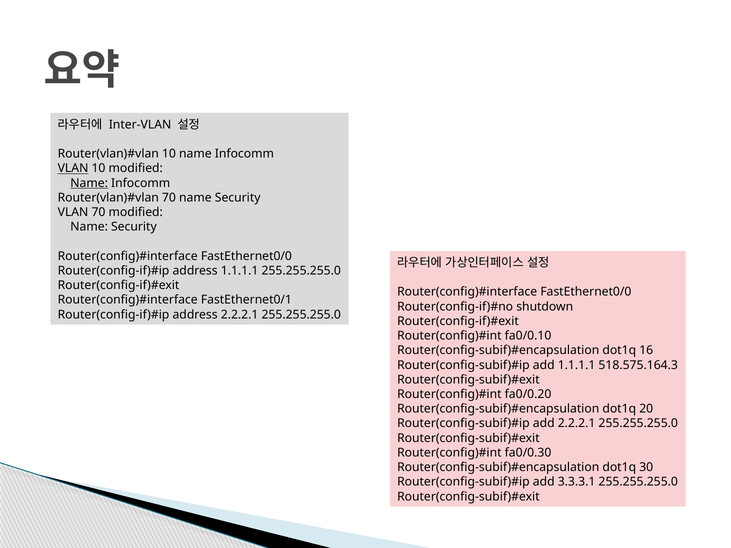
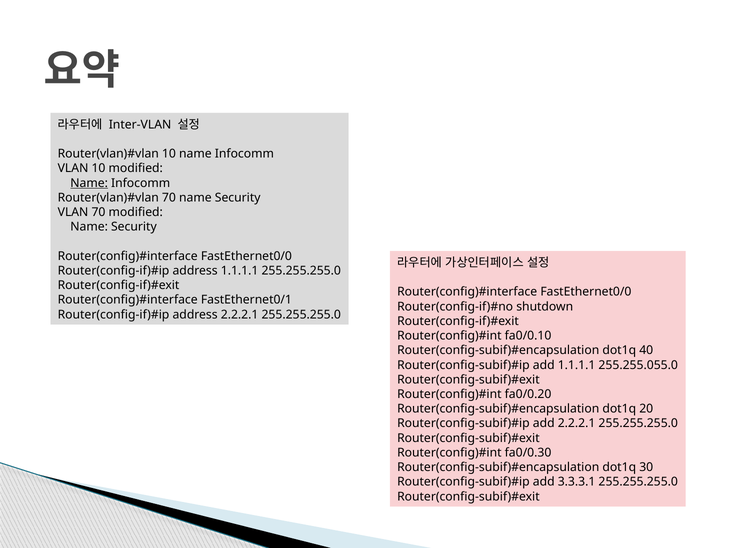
VLAN underline: present -> none (73, 169)
16: 16 -> 40 (646, 351)
518.575.164.3: 518.575.164.3 -> 255.255.055.0 (638, 365)
